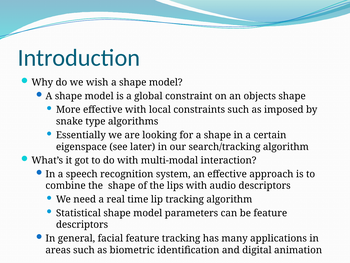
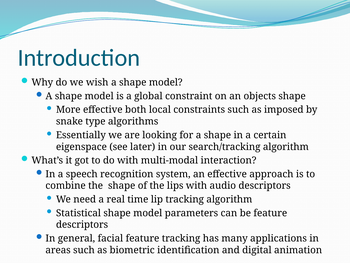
effective with: with -> both (136, 110)
